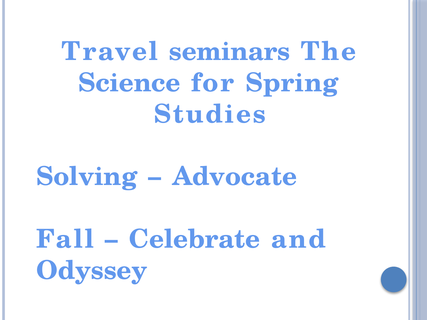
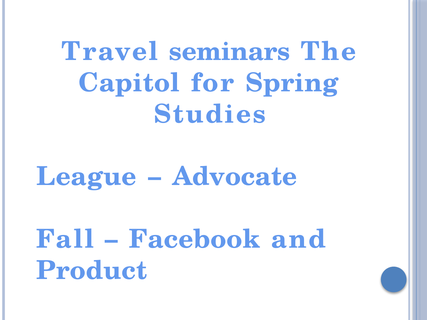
Science: Science -> Capitol (129, 83)
Solving: Solving -> League (87, 177)
Celebrate: Celebrate -> Facebook (195, 239)
Odyssey: Odyssey -> Product (92, 271)
